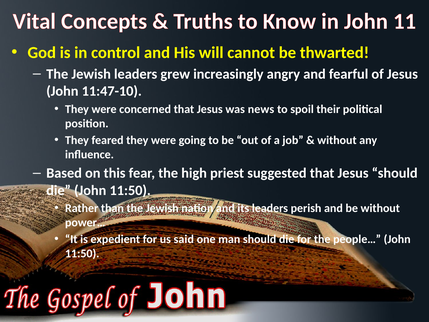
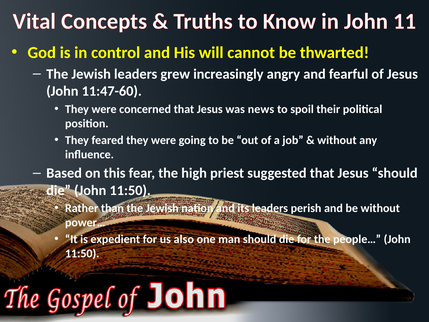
11:47-10: 11:47-10 -> 11:47-60 (112, 91)
said: said -> also (184, 239)
